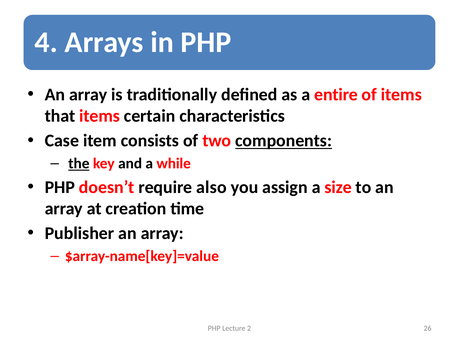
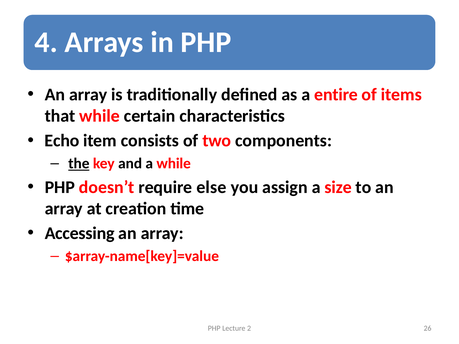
that items: items -> while (100, 116)
Case: Case -> Echo (62, 141)
components underline: present -> none (284, 141)
also: also -> else (211, 187)
Publisher: Publisher -> Accessing (80, 234)
